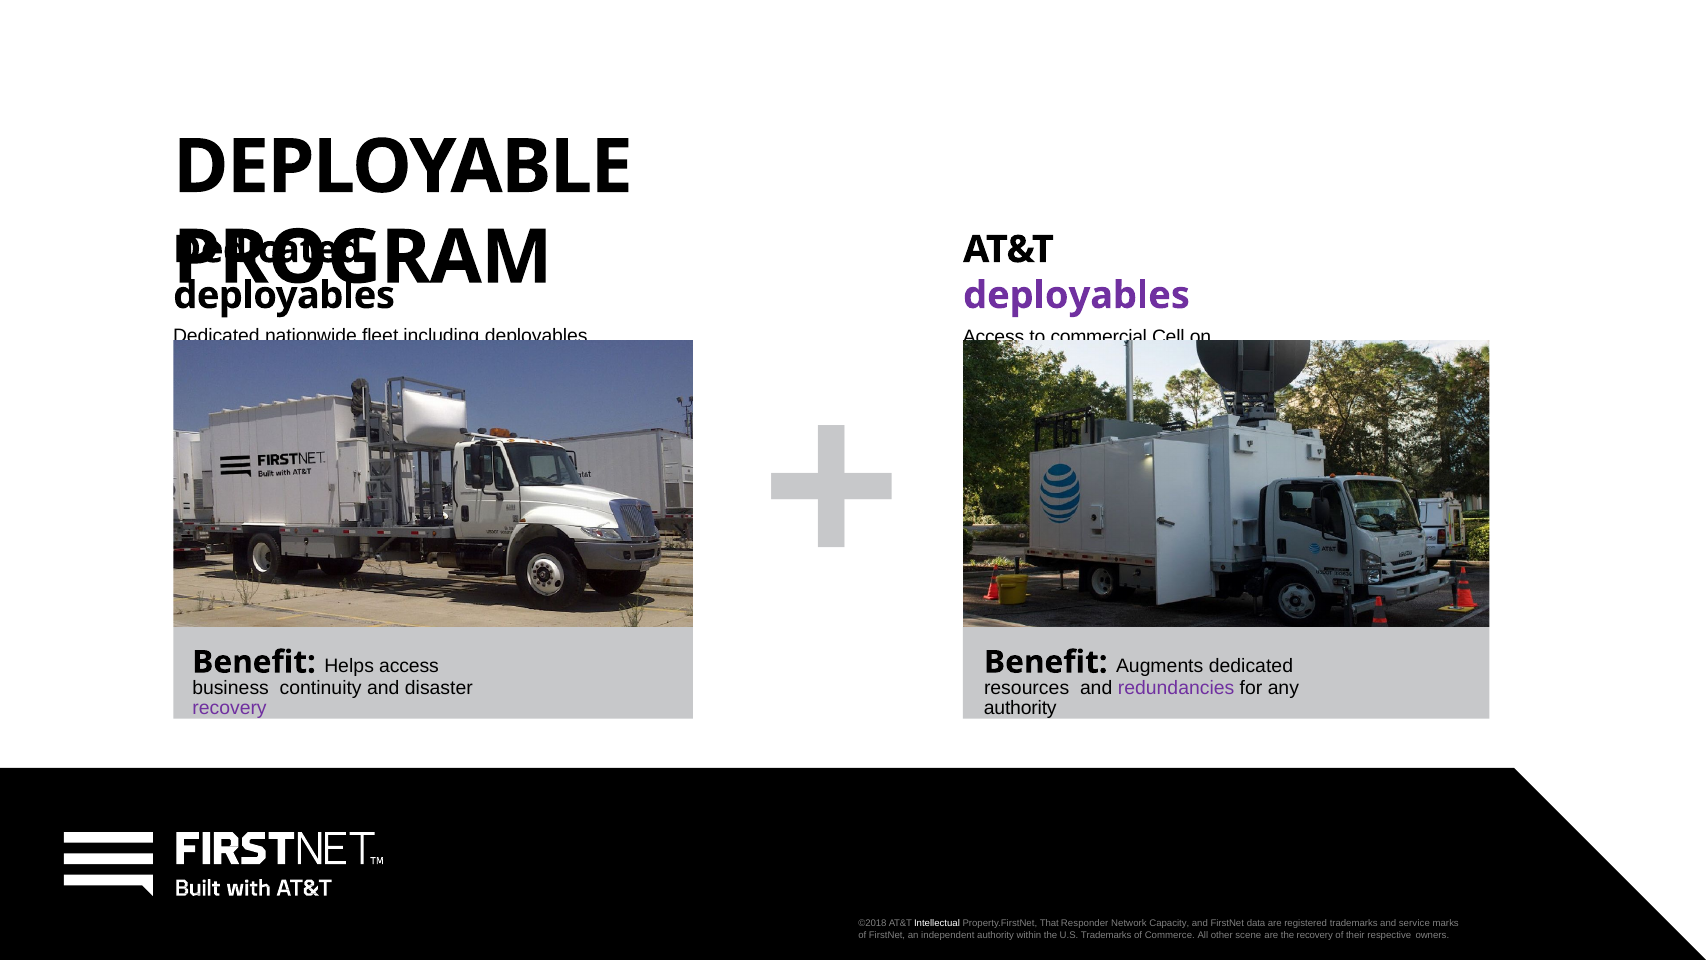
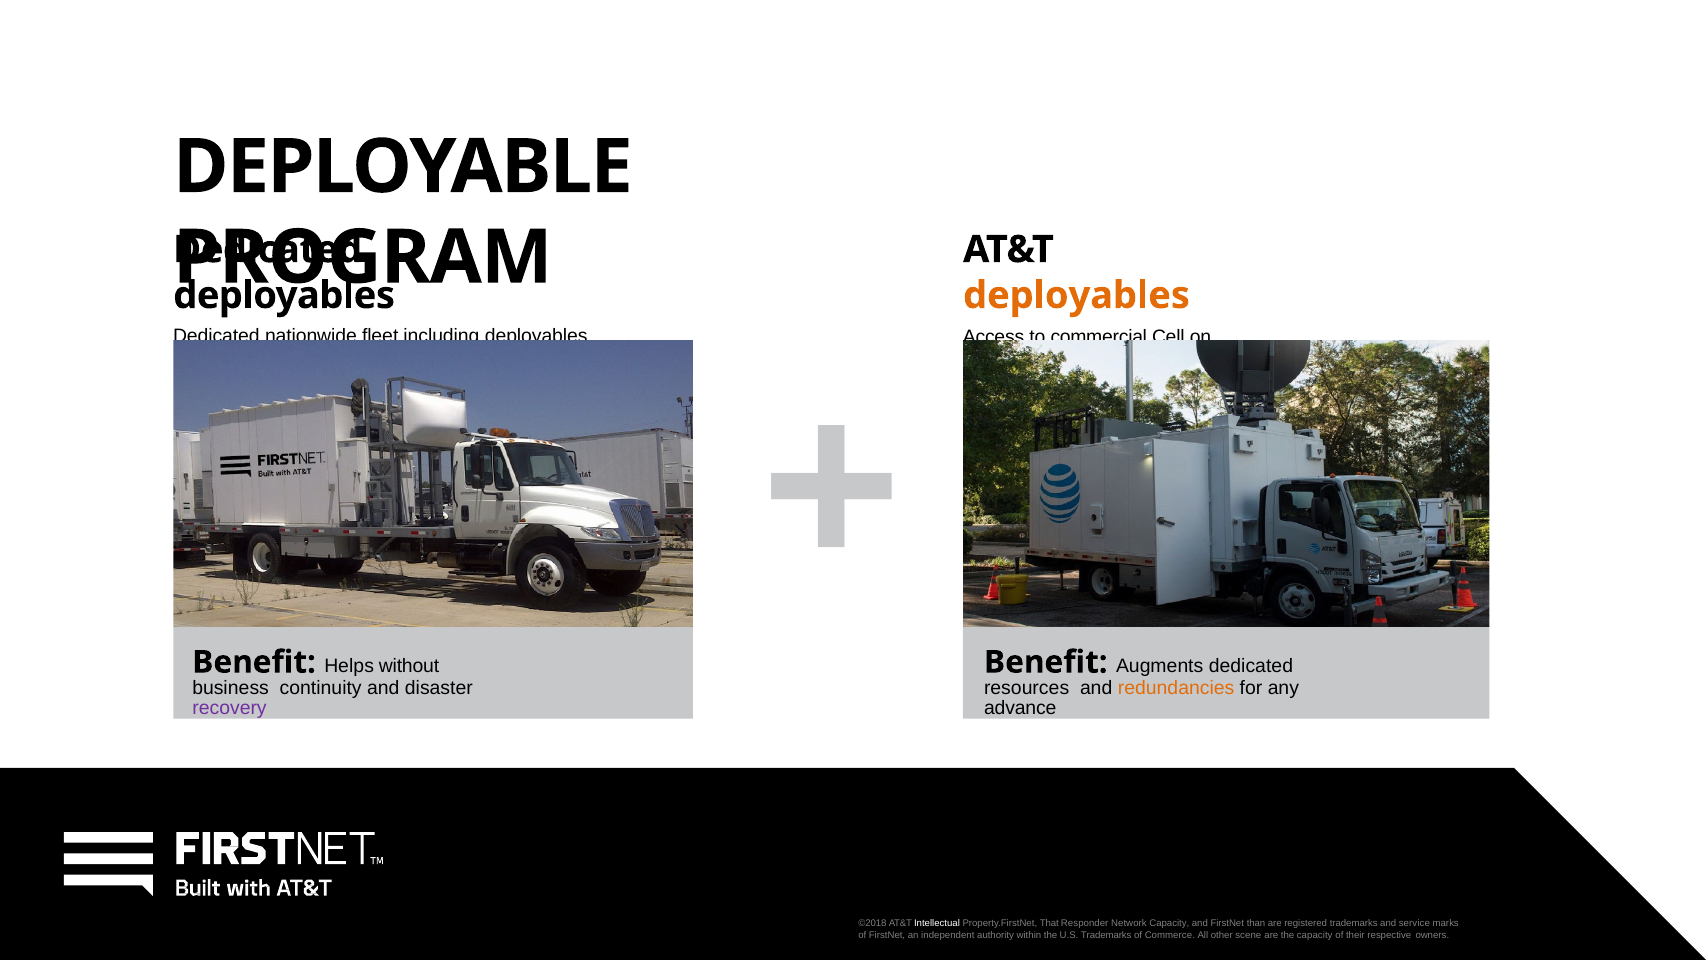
deployables colour: purple -> orange (1076, 295)
Helps access: access -> without (409, 666)
redundancies colour: purple -> orange (1176, 688)
authority: authority -> advance (1020, 708)
data: data -> than (1256, 923)
the recovery: recovery -> capacity (1315, 935)
